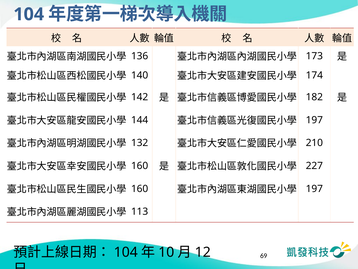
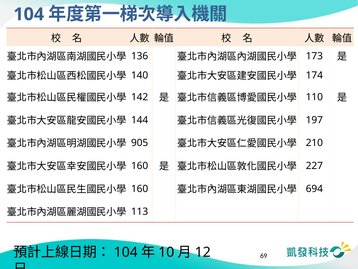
182: 182 -> 110 (314, 97)
132: 132 -> 905 (140, 143)
197: 197 -> 694 (314, 188)
